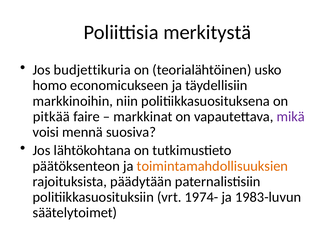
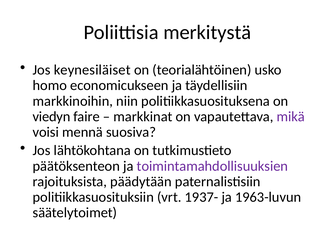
budjettikuria: budjettikuria -> keynesiläiset (92, 70)
pitkää: pitkää -> viedyn (51, 117)
toimintamahdollisuuksien colour: orange -> purple (212, 166)
1974-: 1974- -> 1937- (201, 197)
1983-luvun: 1983-luvun -> 1963-luvun (268, 197)
